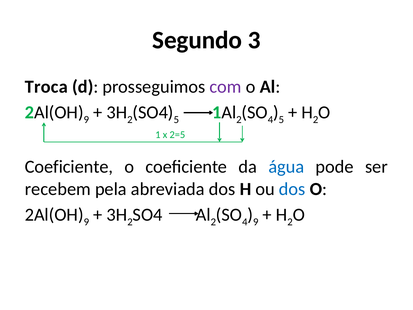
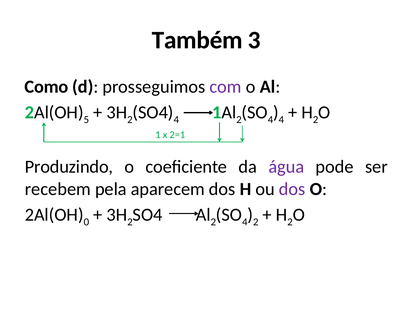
Segundo: Segundo -> Também (197, 40)
Troca: Troca -> Como (46, 87)
9: 9 -> 5 (86, 119)
5: 5 -> 4 (176, 119)
5: 5 -> 4 (281, 119)
2=5: 2=5 -> 2=1 (177, 135)
Coeficiente: Coeficiente -> Produzindo (69, 167)
água colour: blue -> purple (286, 167)
abreviada: abreviada -> aparecem (168, 189)
dos colour: blue -> purple (292, 189)
9: 9 -> 0 (86, 222)
9: 9 -> 2 (256, 222)
